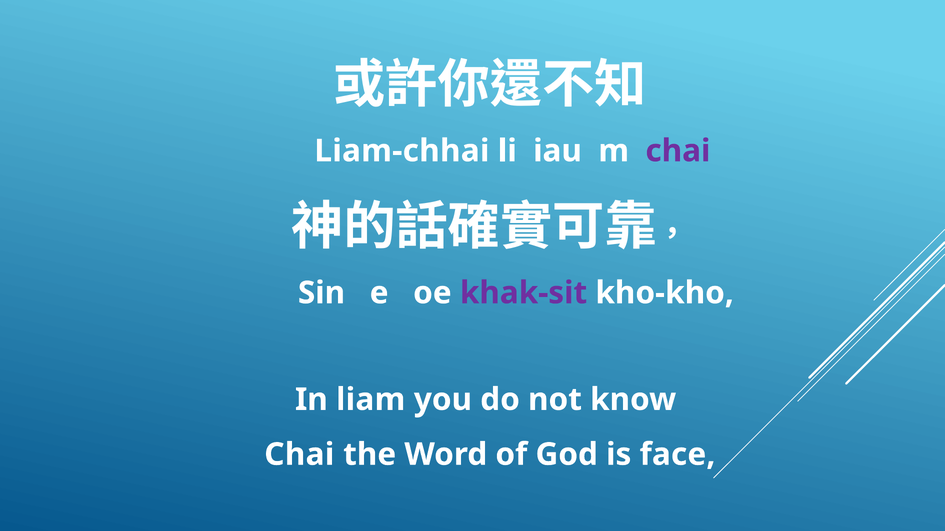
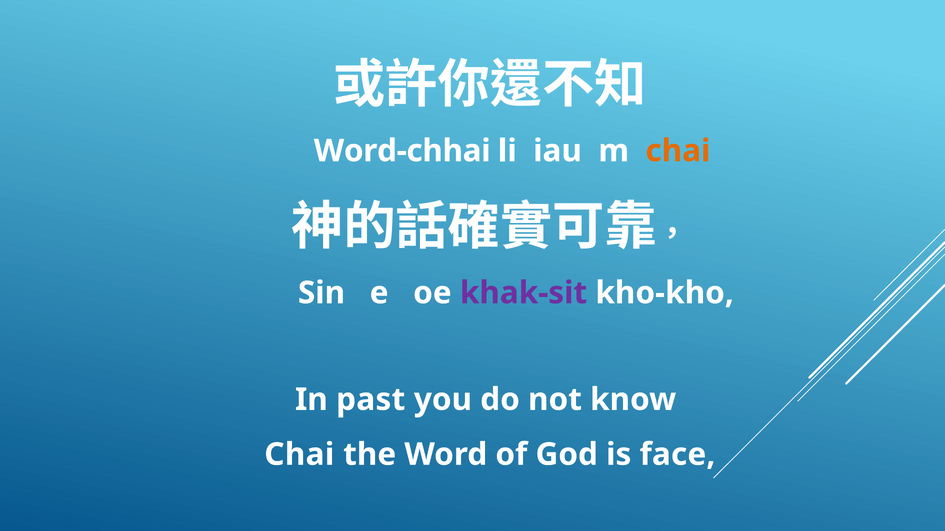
Liam-chhai: Liam-chhai -> Word-chhai (402, 151)
chai colour: purple -> orange (678, 151)
liam: liam -> past (371, 400)
